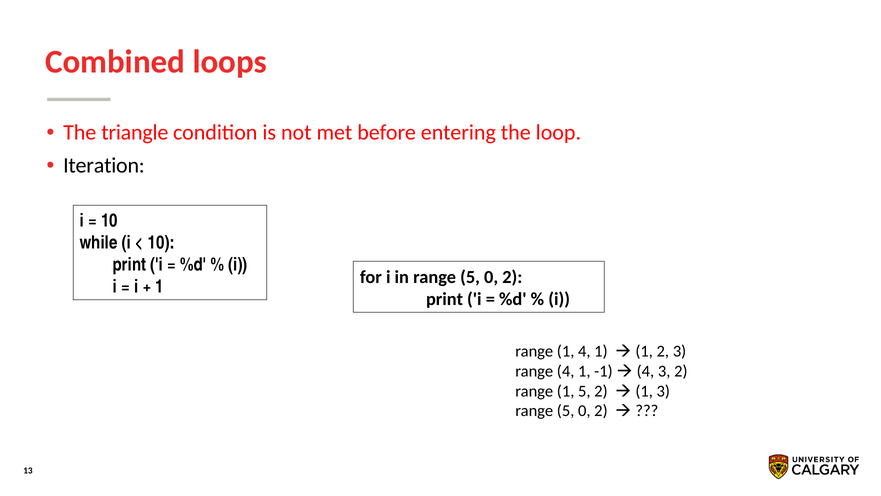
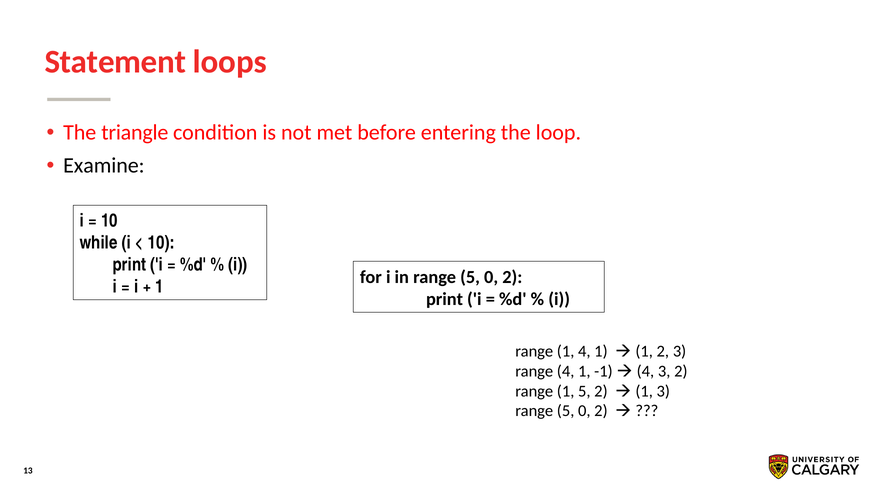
Combined: Combined -> Statement (115, 62)
Iteration: Iteration -> Examine (104, 165)
